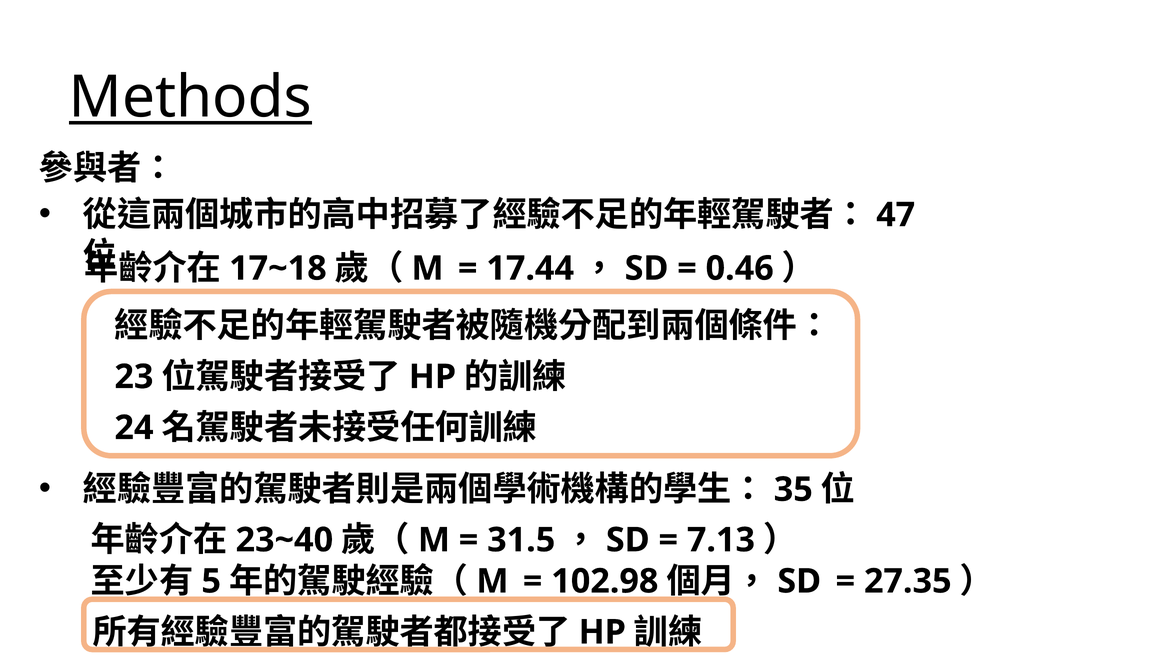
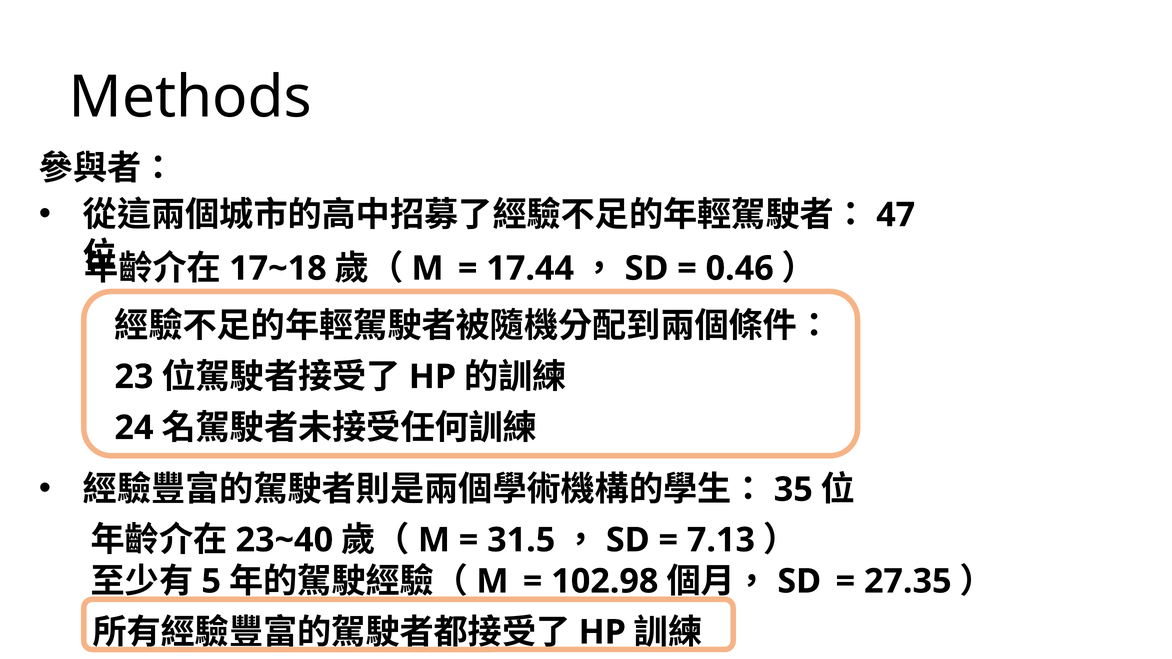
Methods underline: present -> none (190, 98)
